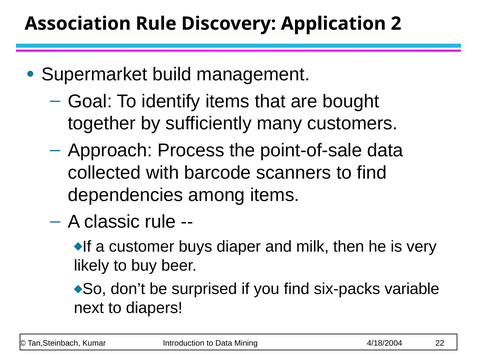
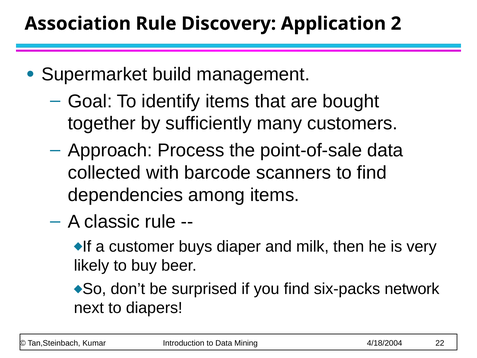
variable: variable -> network (412, 289)
